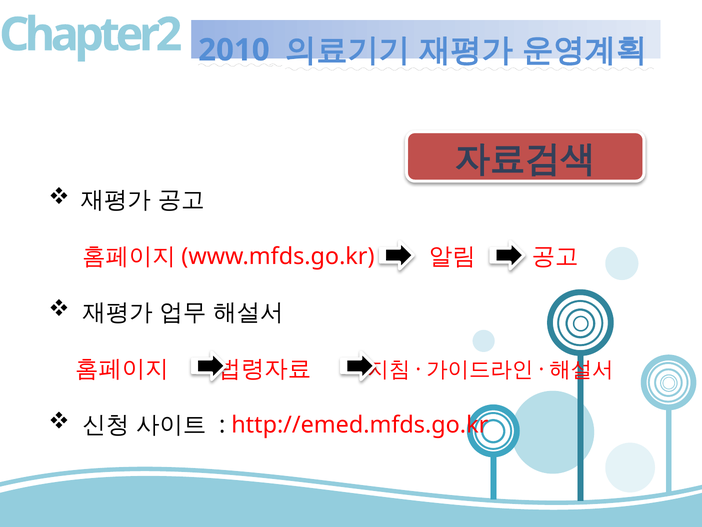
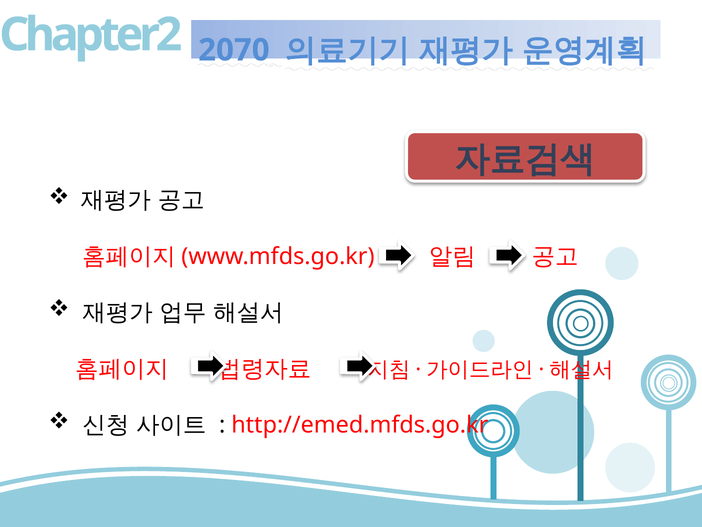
2010: 2010 -> 2070 (234, 50)
